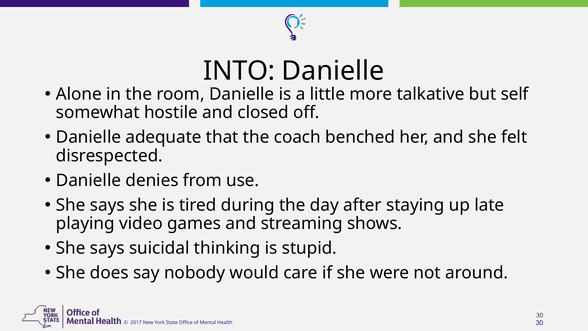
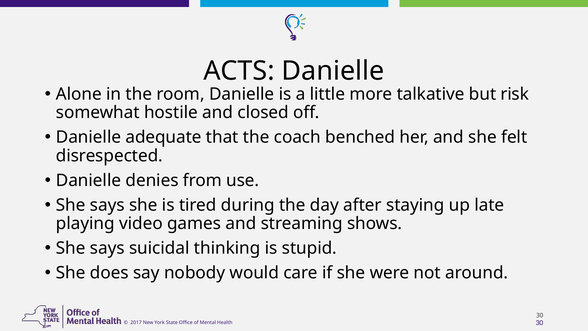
INTO: INTO -> ACTS (239, 71)
self: self -> risk (515, 94)
